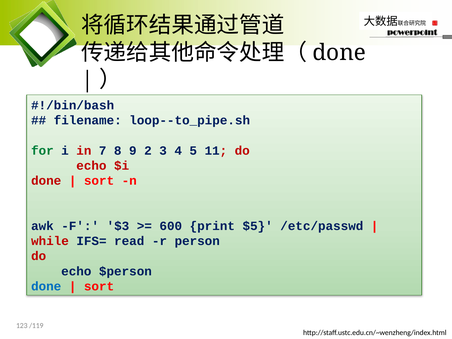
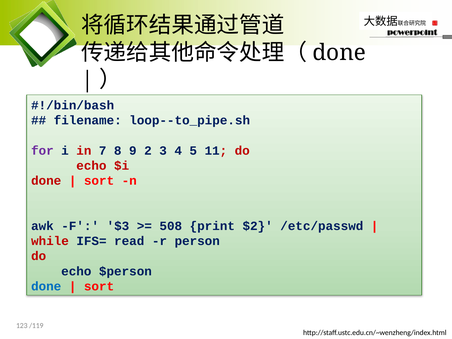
for colour: green -> purple (42, 151)
600: 600 -> 508 (171, 226)
$5: $5 -> $2 (258, 226)
